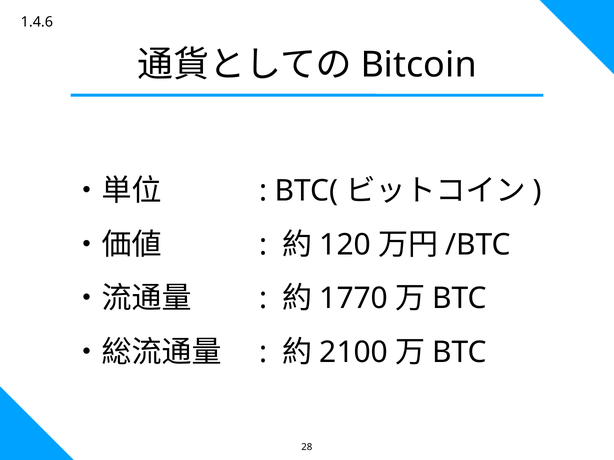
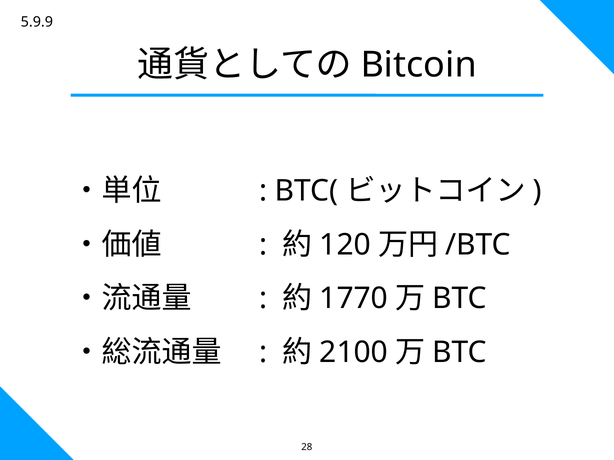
1.4.6: 1.4.6 -> 5.9.9 (37, 22)
